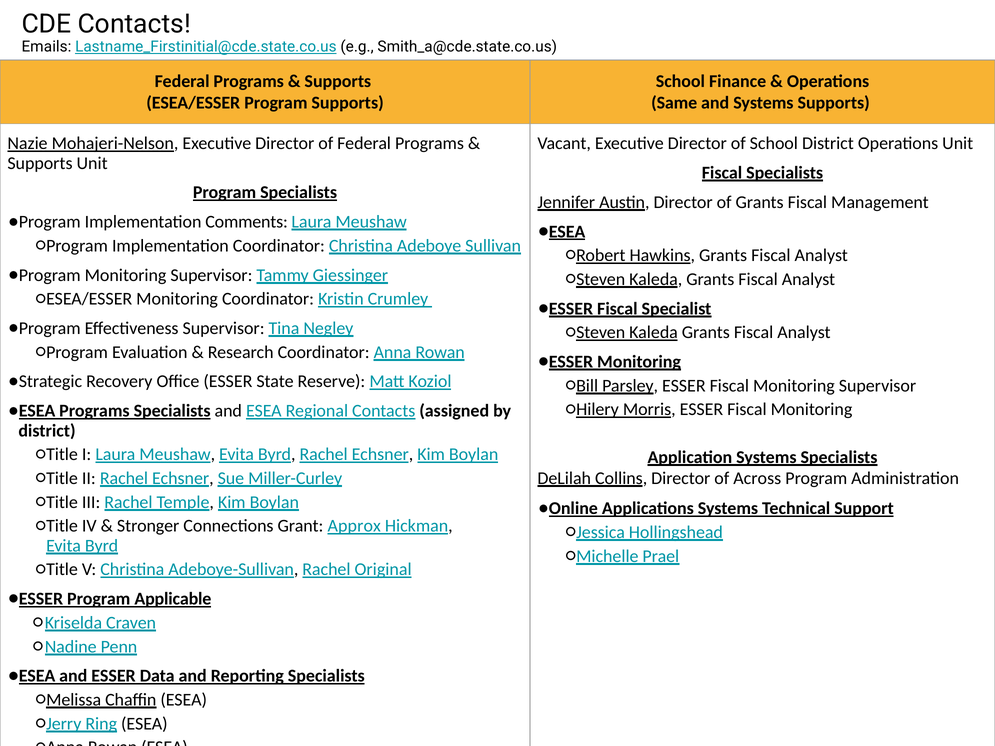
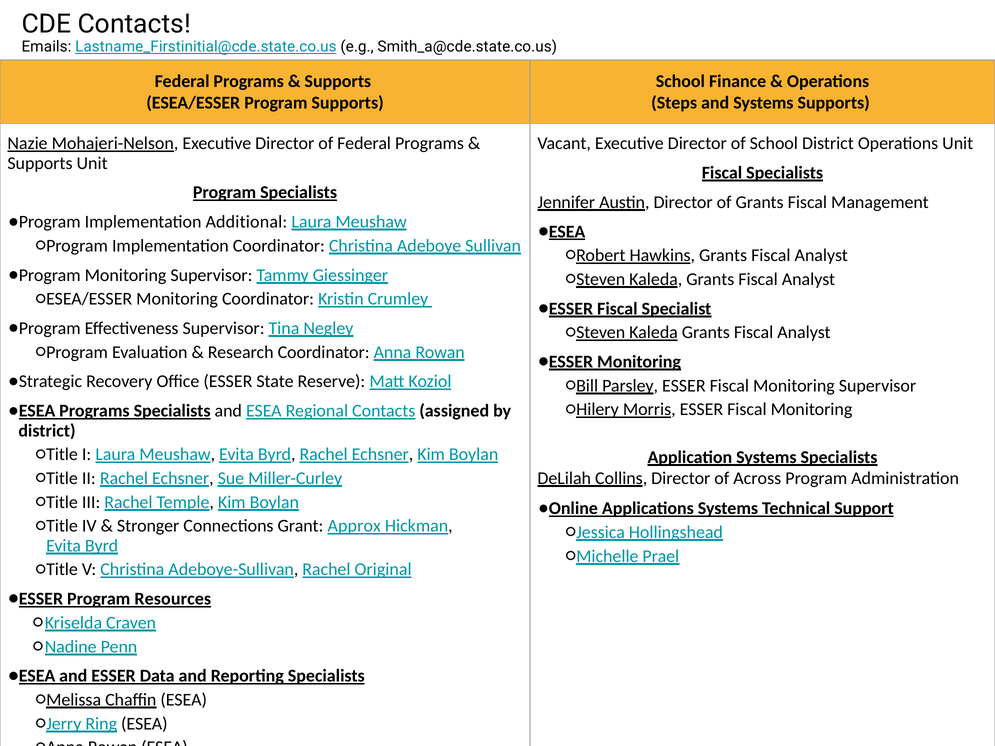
Same: Same -> Steps (674, 103)
Comments: Comments -> Additional (246, 222)
Applicable: Applicable -> Resources (173, 599)
